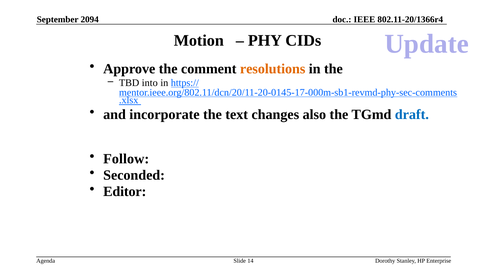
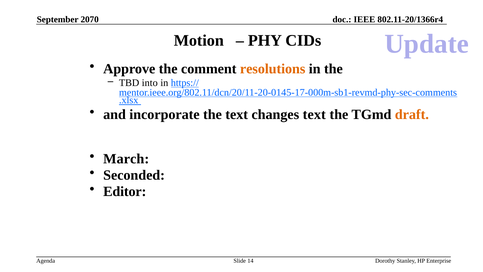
2094: 2094 -> 2070 (90, 19)
changes also: also -> text (314, 114)
draft colour: blue -> orange (412, 114)
Follow: Follow -> March (126, 159)
